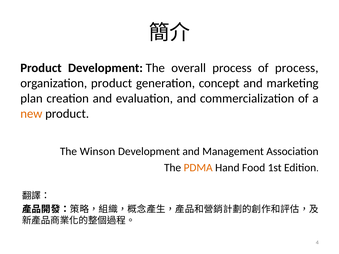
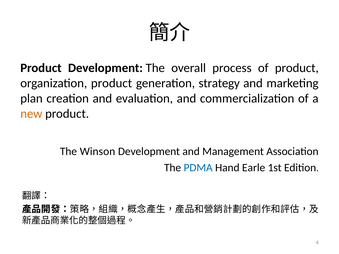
of process: process -> product (297, 68)
concept: concept -> strategy (219, 83)
PDMA colour: orange -> blue (198, 168)
Food: Food -> Earle (254, 168)
